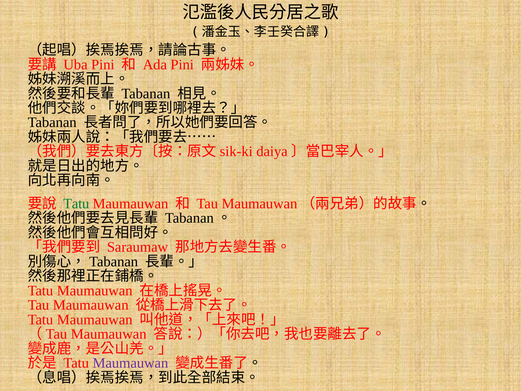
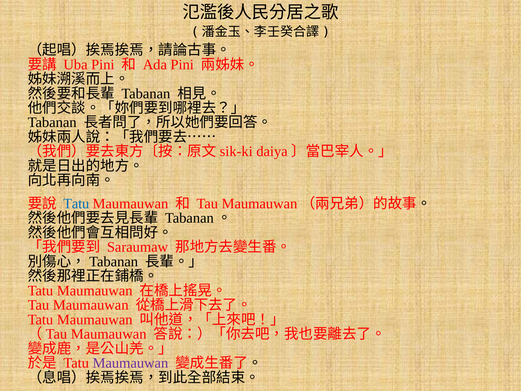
Tatu colour: green -> blue (76, 204)
